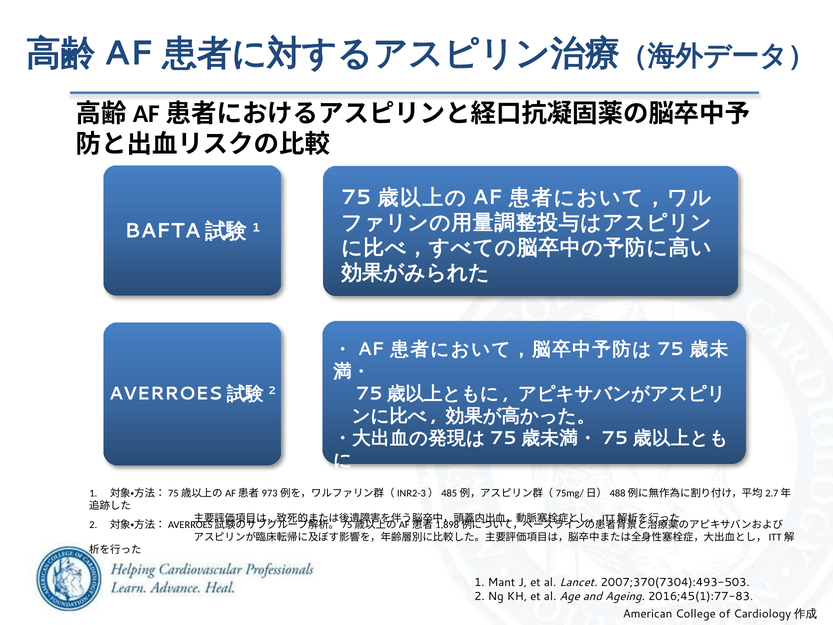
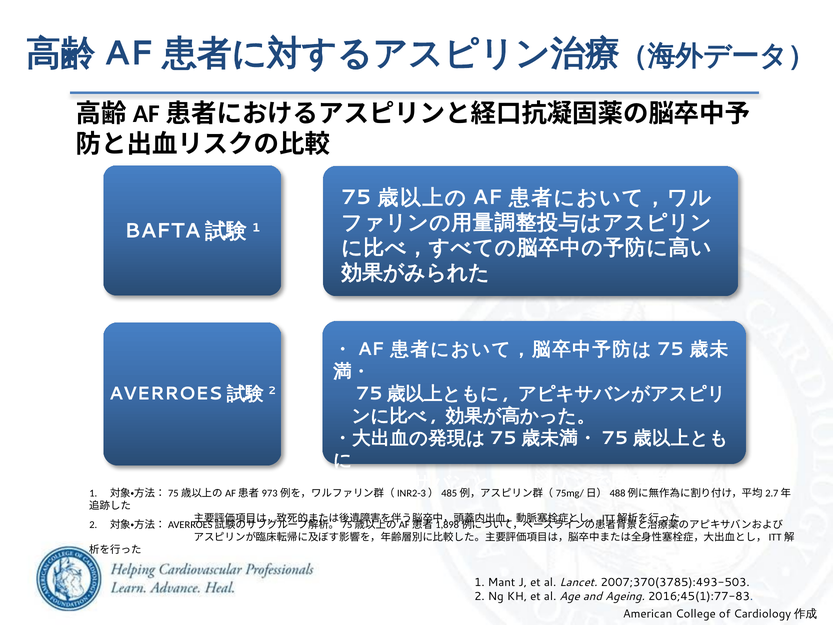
2007;370(7304):493-503: 2007;370(7304):493-503 -> 2007;370(3785):493-503 (675, 582)
